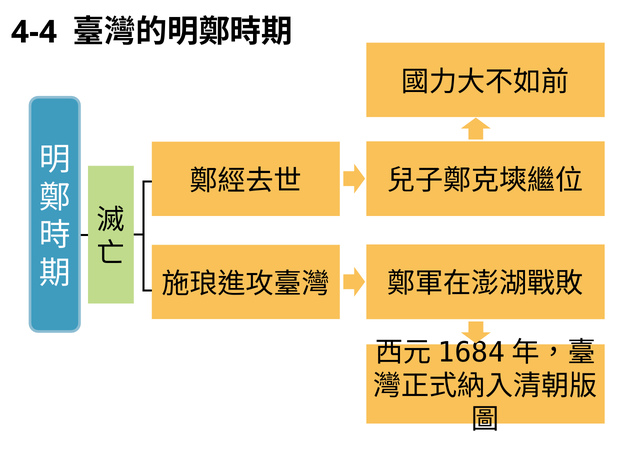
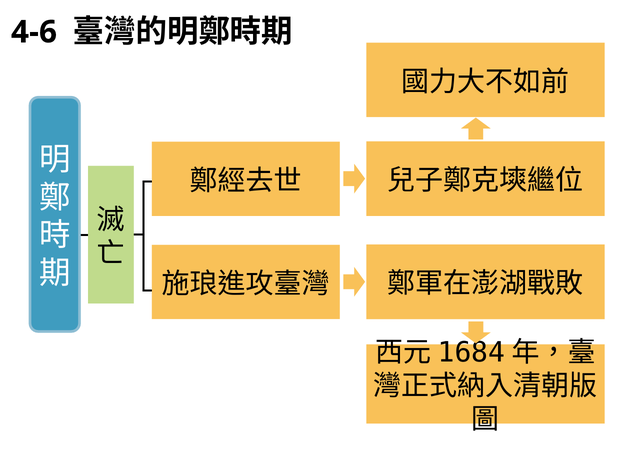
4-4: 4-4 -> 4-6 (34, 32)
